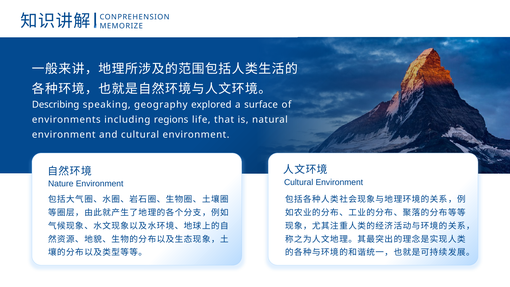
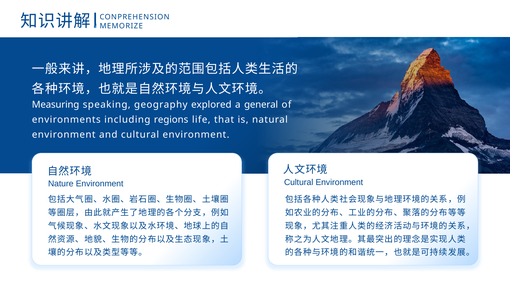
Describing: Describing -> Measuring (56, 105)
surface: surface -> general (261, 105)
